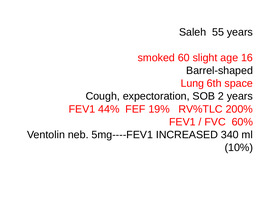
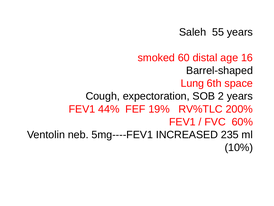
slight: slight -> distal (205, 58)
340: 340 -> 235 (230, 134)
